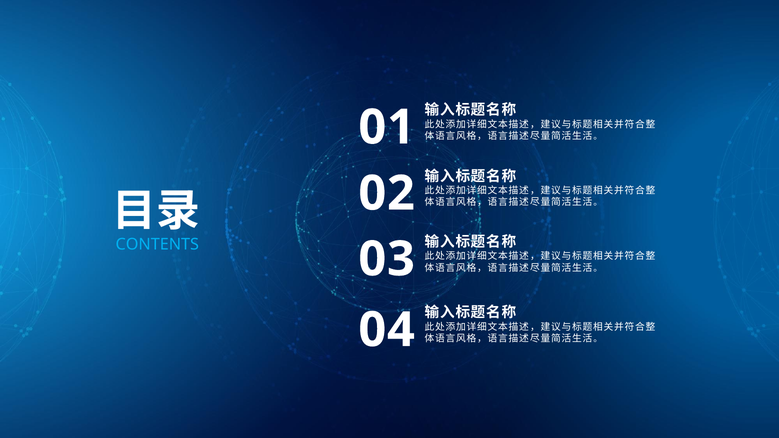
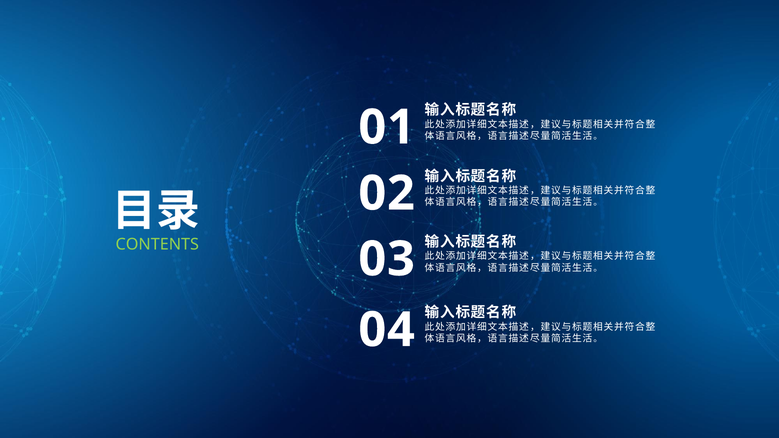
CONTENTS colour: light blue -> light green (157, 244)
